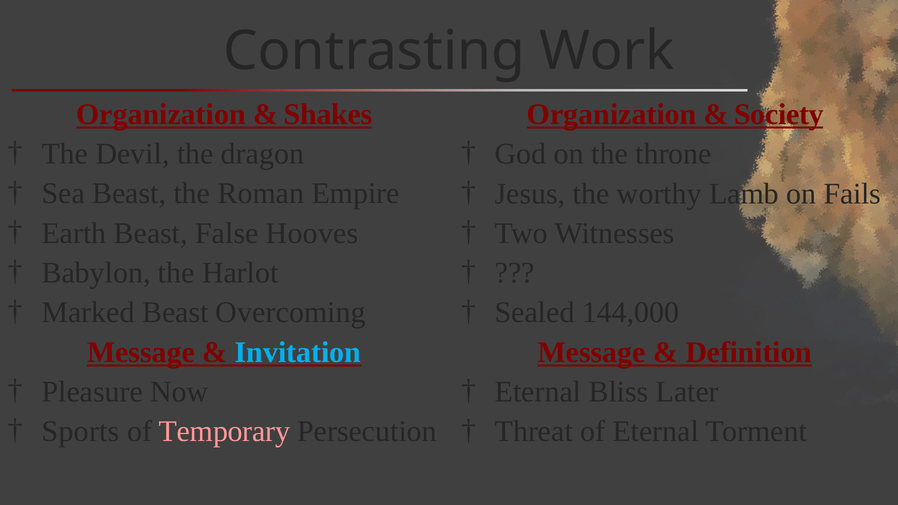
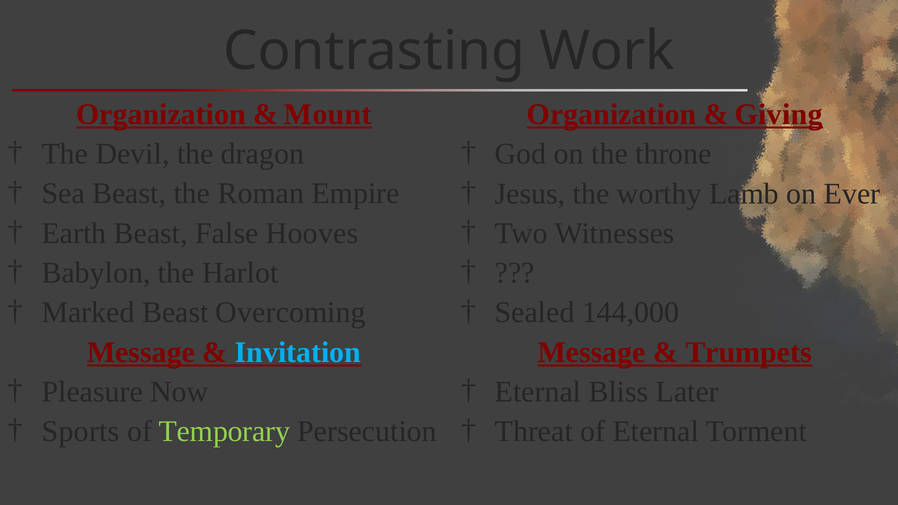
Shakes: Shakes -> Mount (328, 114)
Society: Society -> Giving (779, 114)
Fails: Fails -> Ever (852, 194)
Definition: Definition -> Trumpets (749, 352)
Temporary colour: pink -> light green (224, 432)
